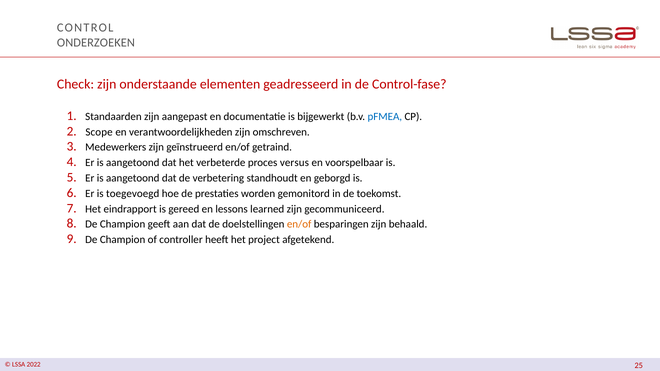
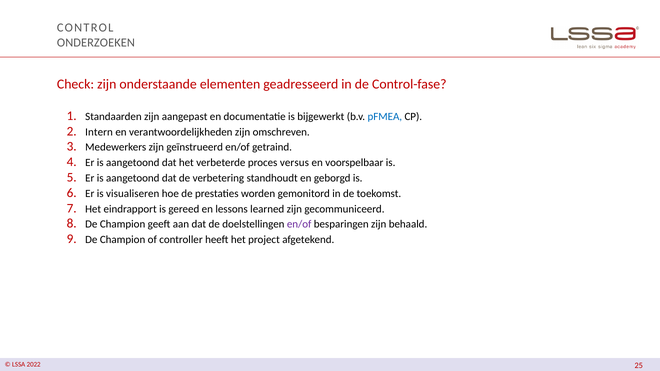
Scope: Scope -> Intern (99, 132)
toegevoegd: toegevoegd -> visualiseren (133, 194)
en/of colour: orange -> purple (299, 224)
